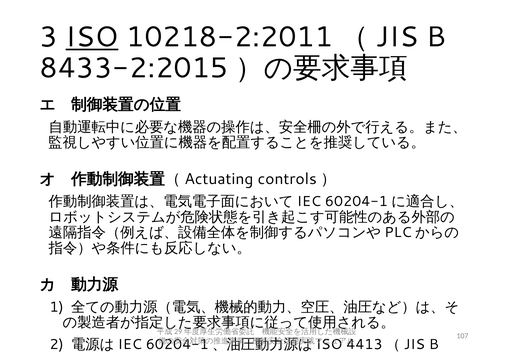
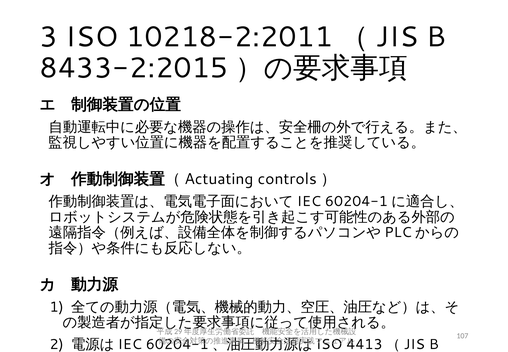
ISO underline: present -> none (92, 37)
